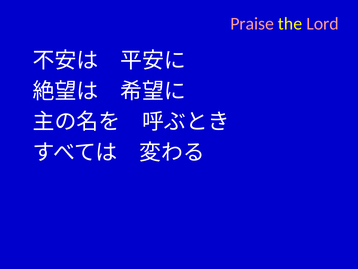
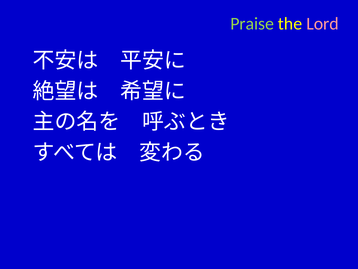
Praise colour: pink -> light green (252, 24)
